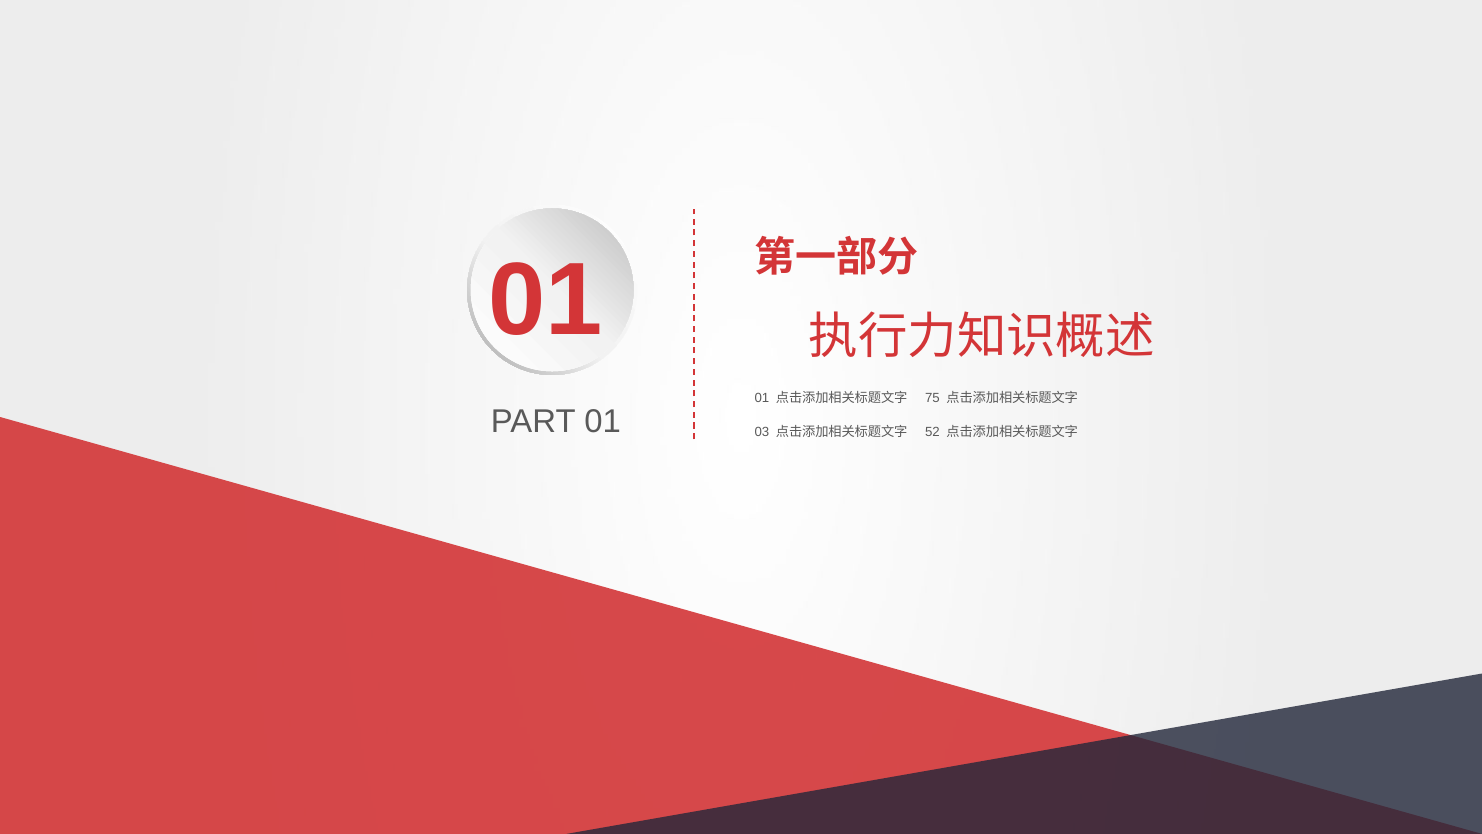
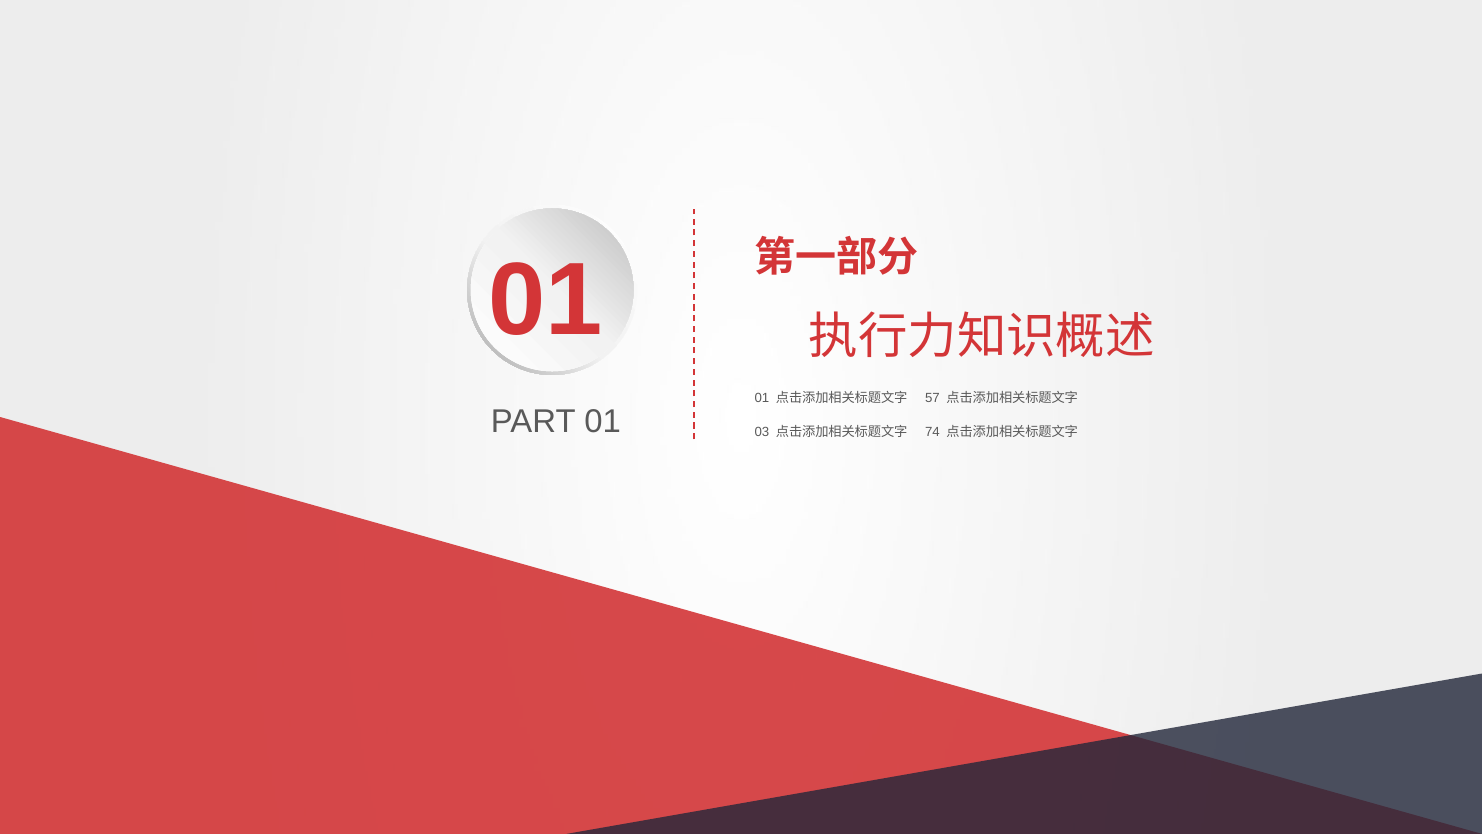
75: 75 -> 57 (932, 398)
52: 52 -> 74 (932, 432)
